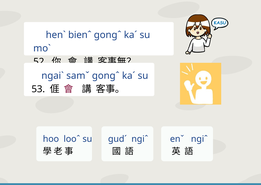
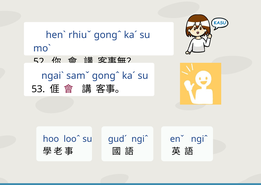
bienˆ: bienˆ -> rhiuˇ (80, 35)
